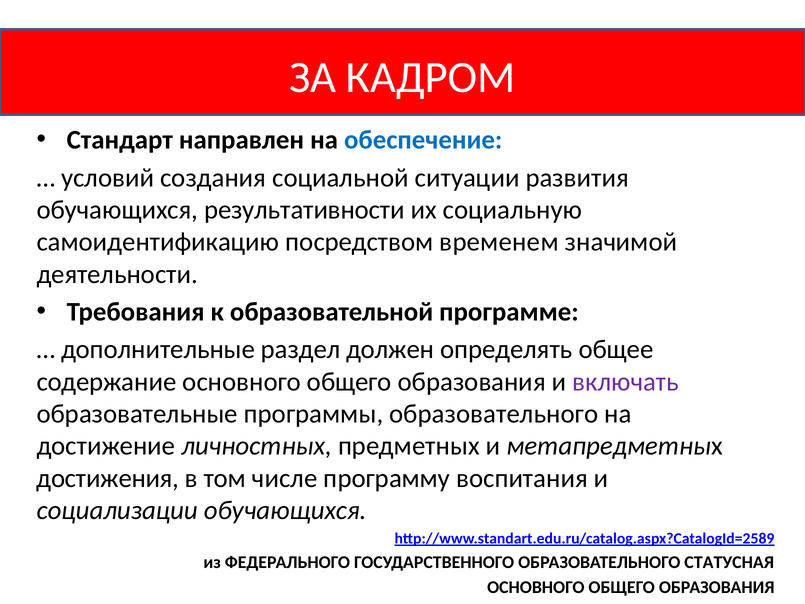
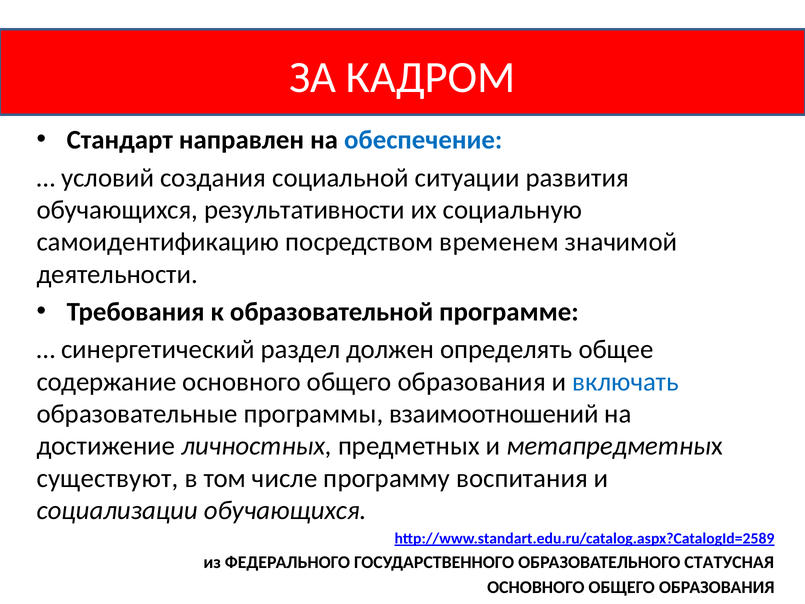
дополнительные: дополнительные -> синергетический (158, 349)
включать colour: purple -> blue (626, 382)
программы образовательного: образовательного -> взаимоотношений (494, 414)
достижения: достижения -> существуют (107, 478)
